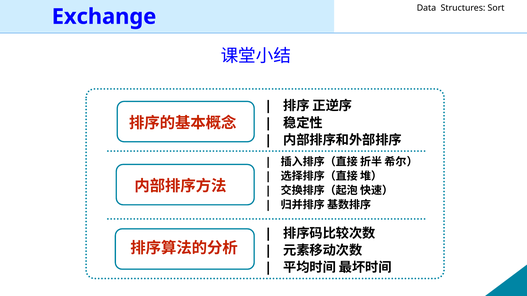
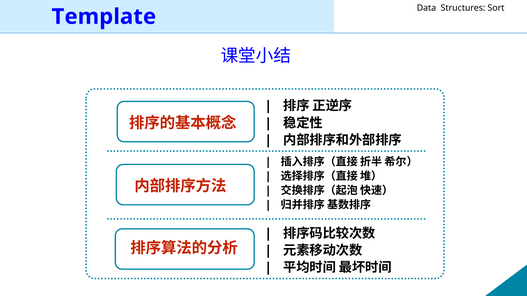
Exchange: Exchange -> Template (104, 17)
